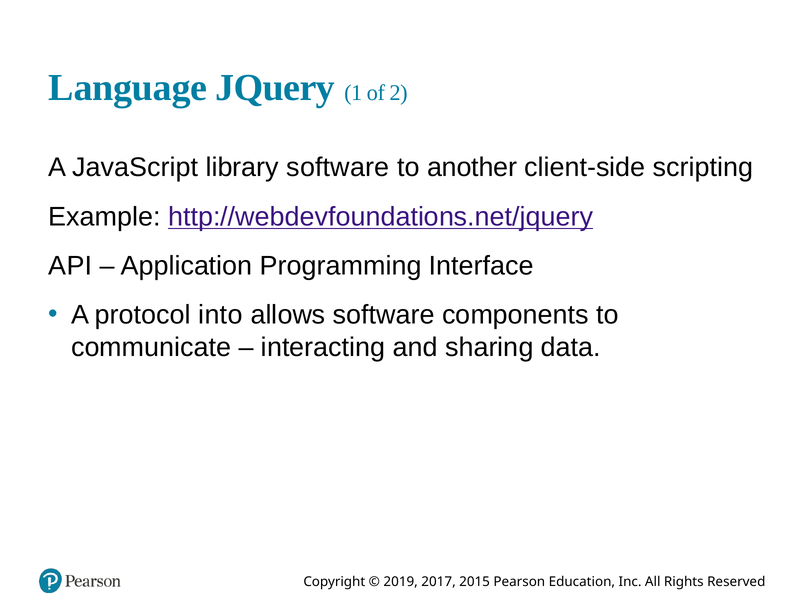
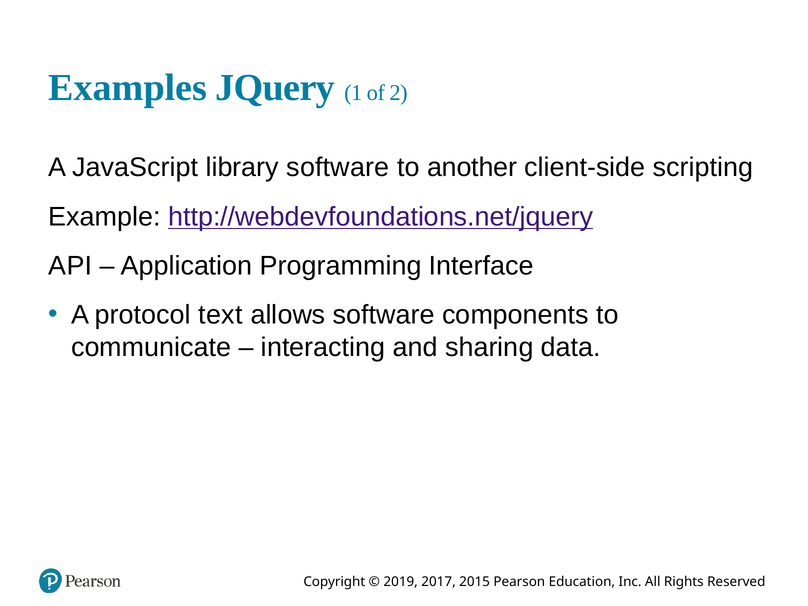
Language: Language -> Examples (128, 88)
into: into -> text (221, 315)
